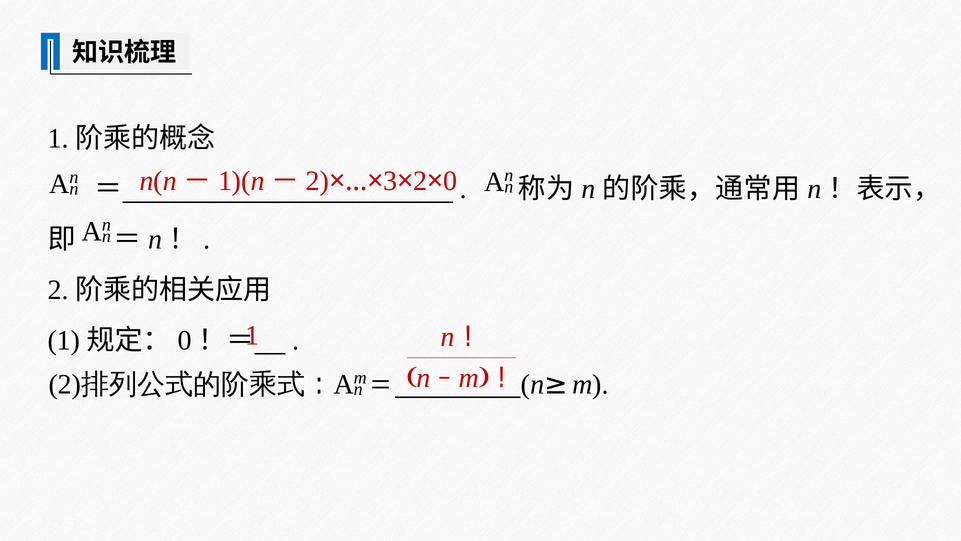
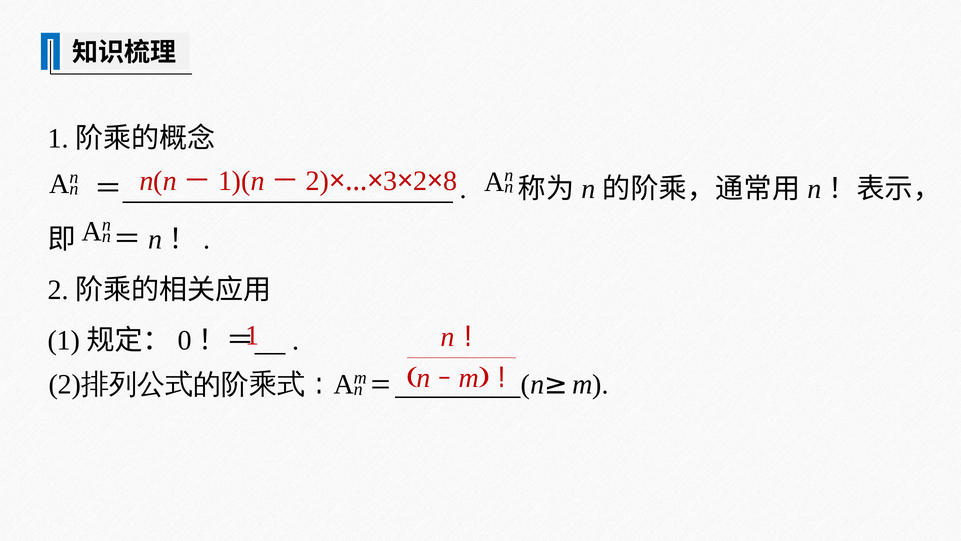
0: 0 -> 8 (450, 181)
